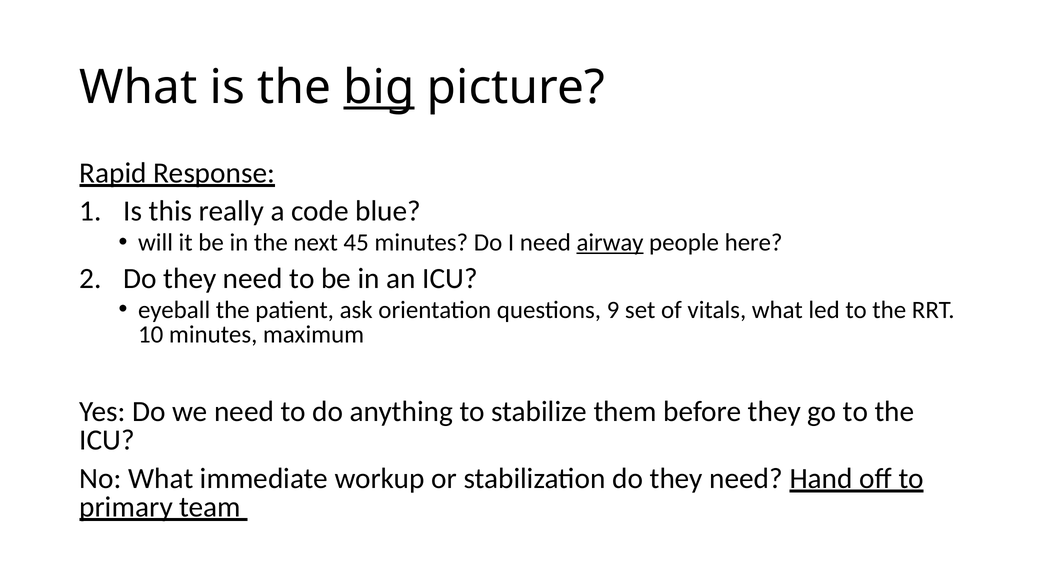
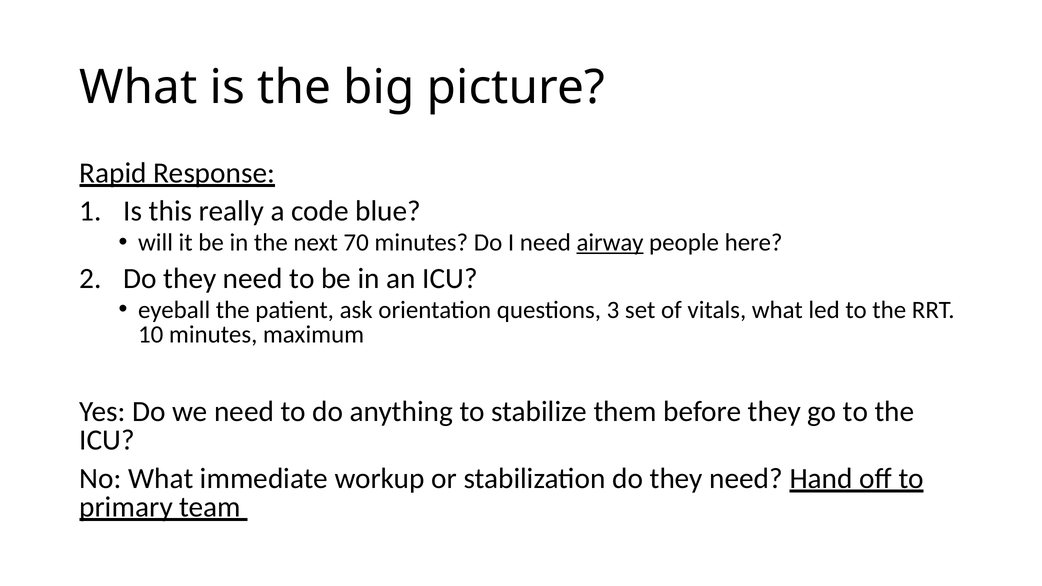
big underline: present -> none (379, 88)
45: 45 -> 70 (356, 243)
9: 9 -> 3 (613, 310)
